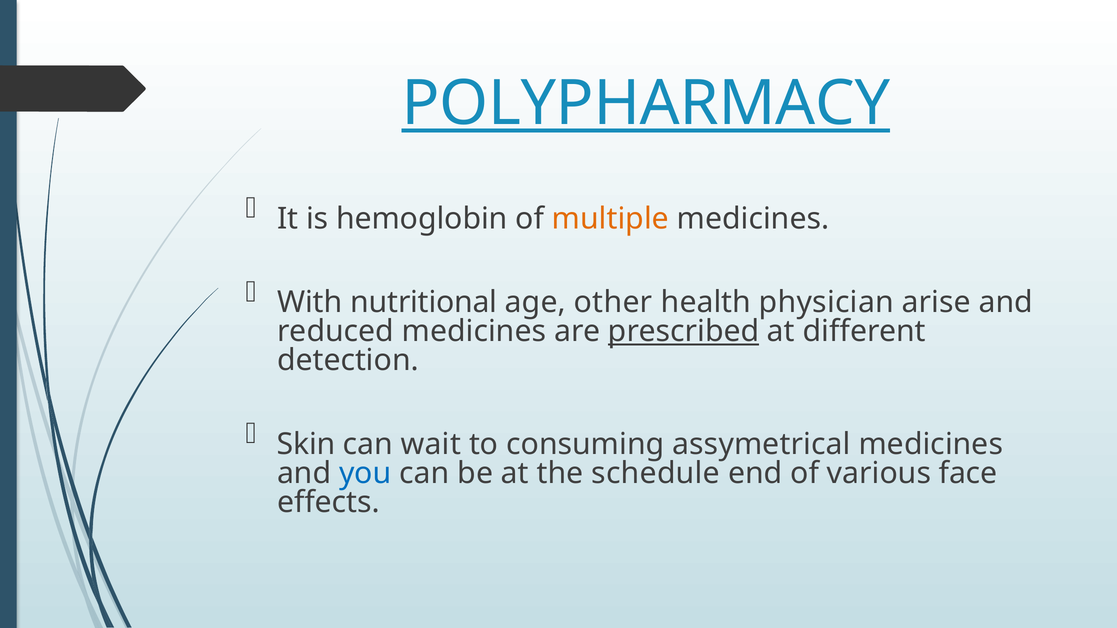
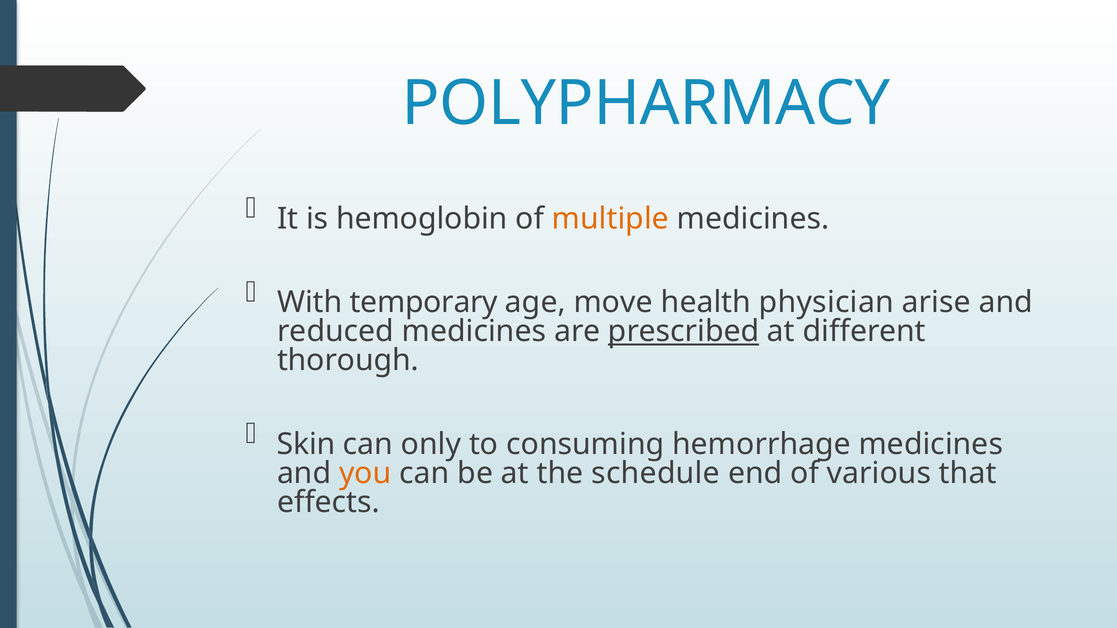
POLYPHARMACY underline: present -> none (646, 103)
nutritional: nutritional -> temporary (424, 303)
other: other -> move (613, 303)
detection: detection -> thorough (348, 361)
wait: wait -> only (431, 445)
assymetrical: assymetrical -> hemorrhage (762, 445)
you colour: blue -> orange (365, 474)
face: face -> that (968, 474)
